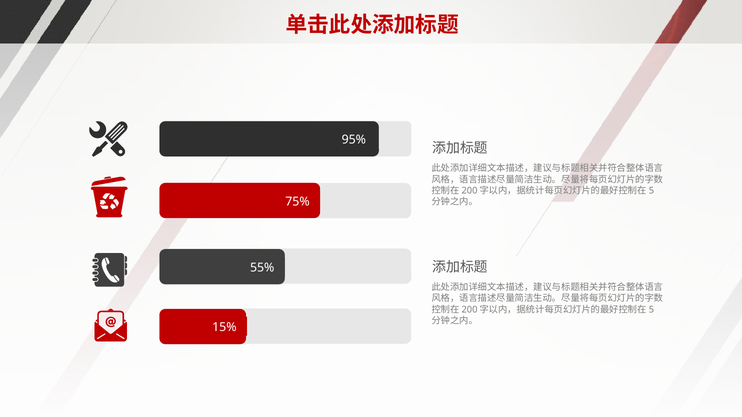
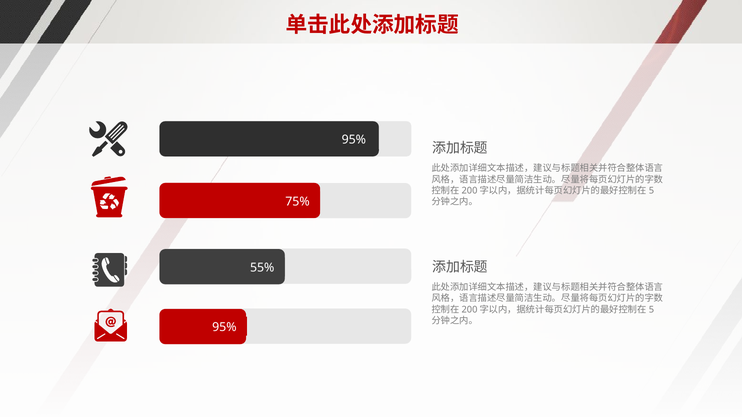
15%: 15% -> 95% (224, 327)
